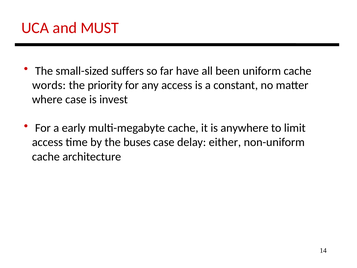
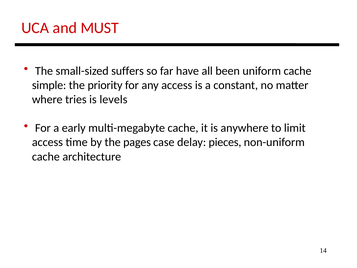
words: words -> simple (49, 85)
where case: case -> tries (76, 99)
invest: invest -> levels (113, 99)
buses: buses -> pages (137, 142)
either: either -> pieces (225, 142)
